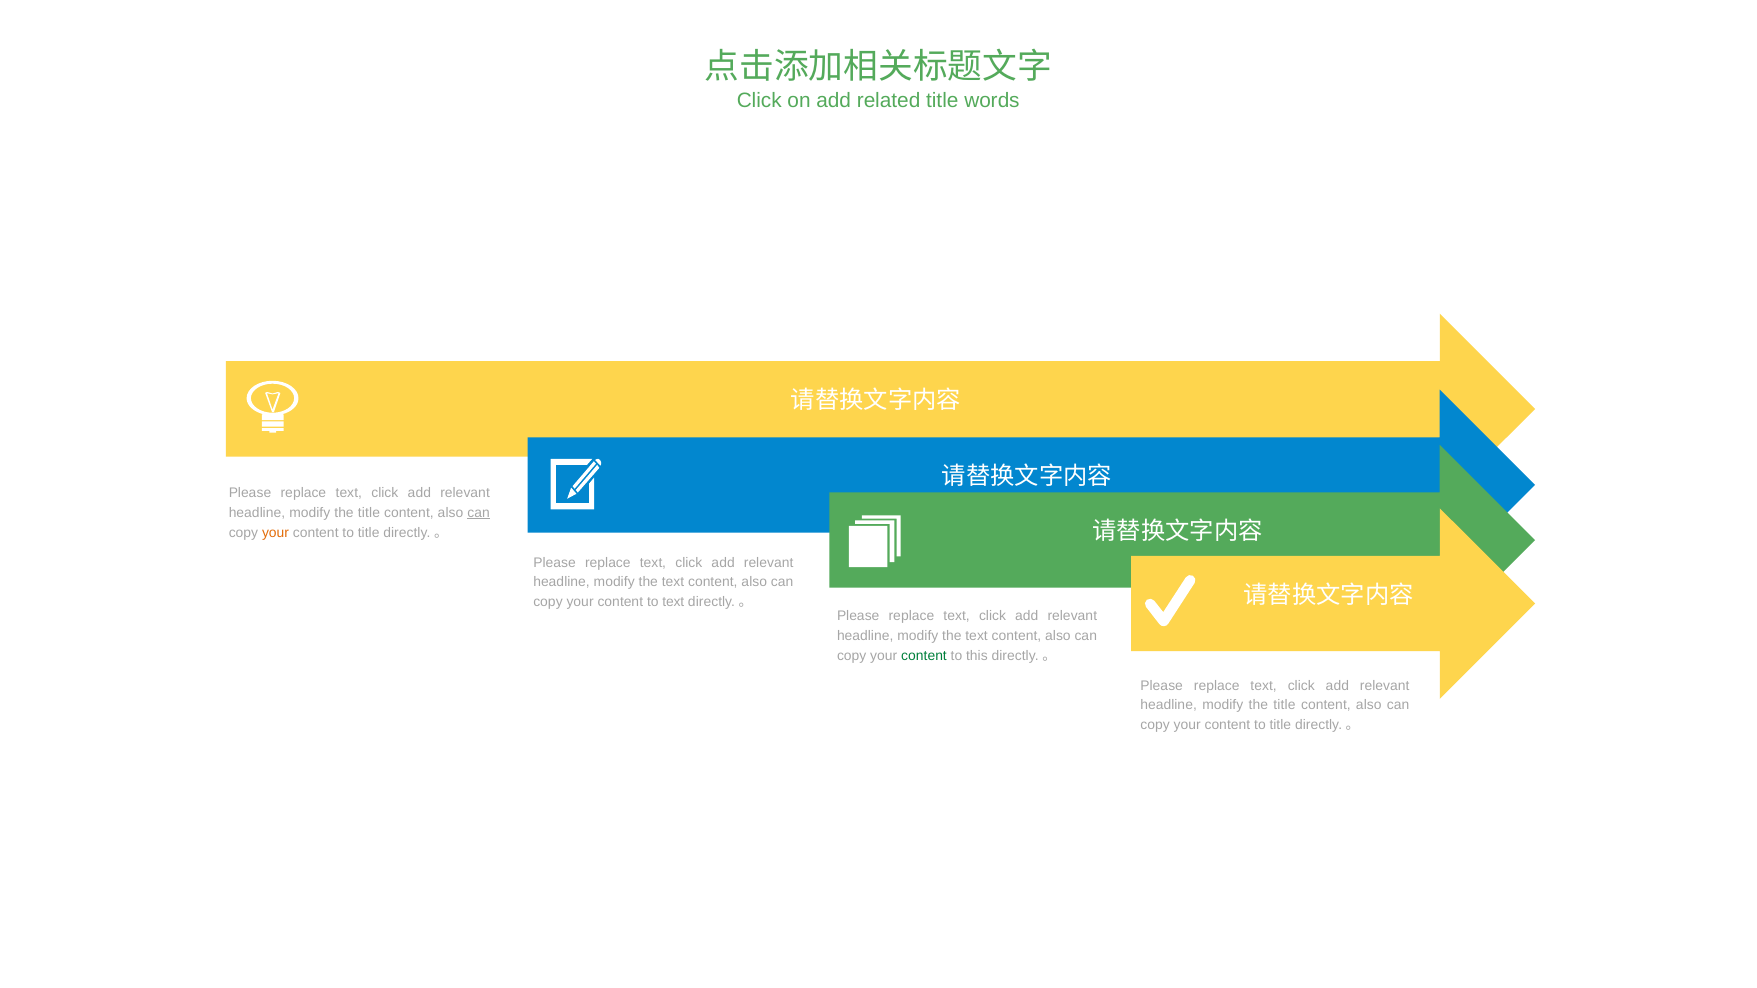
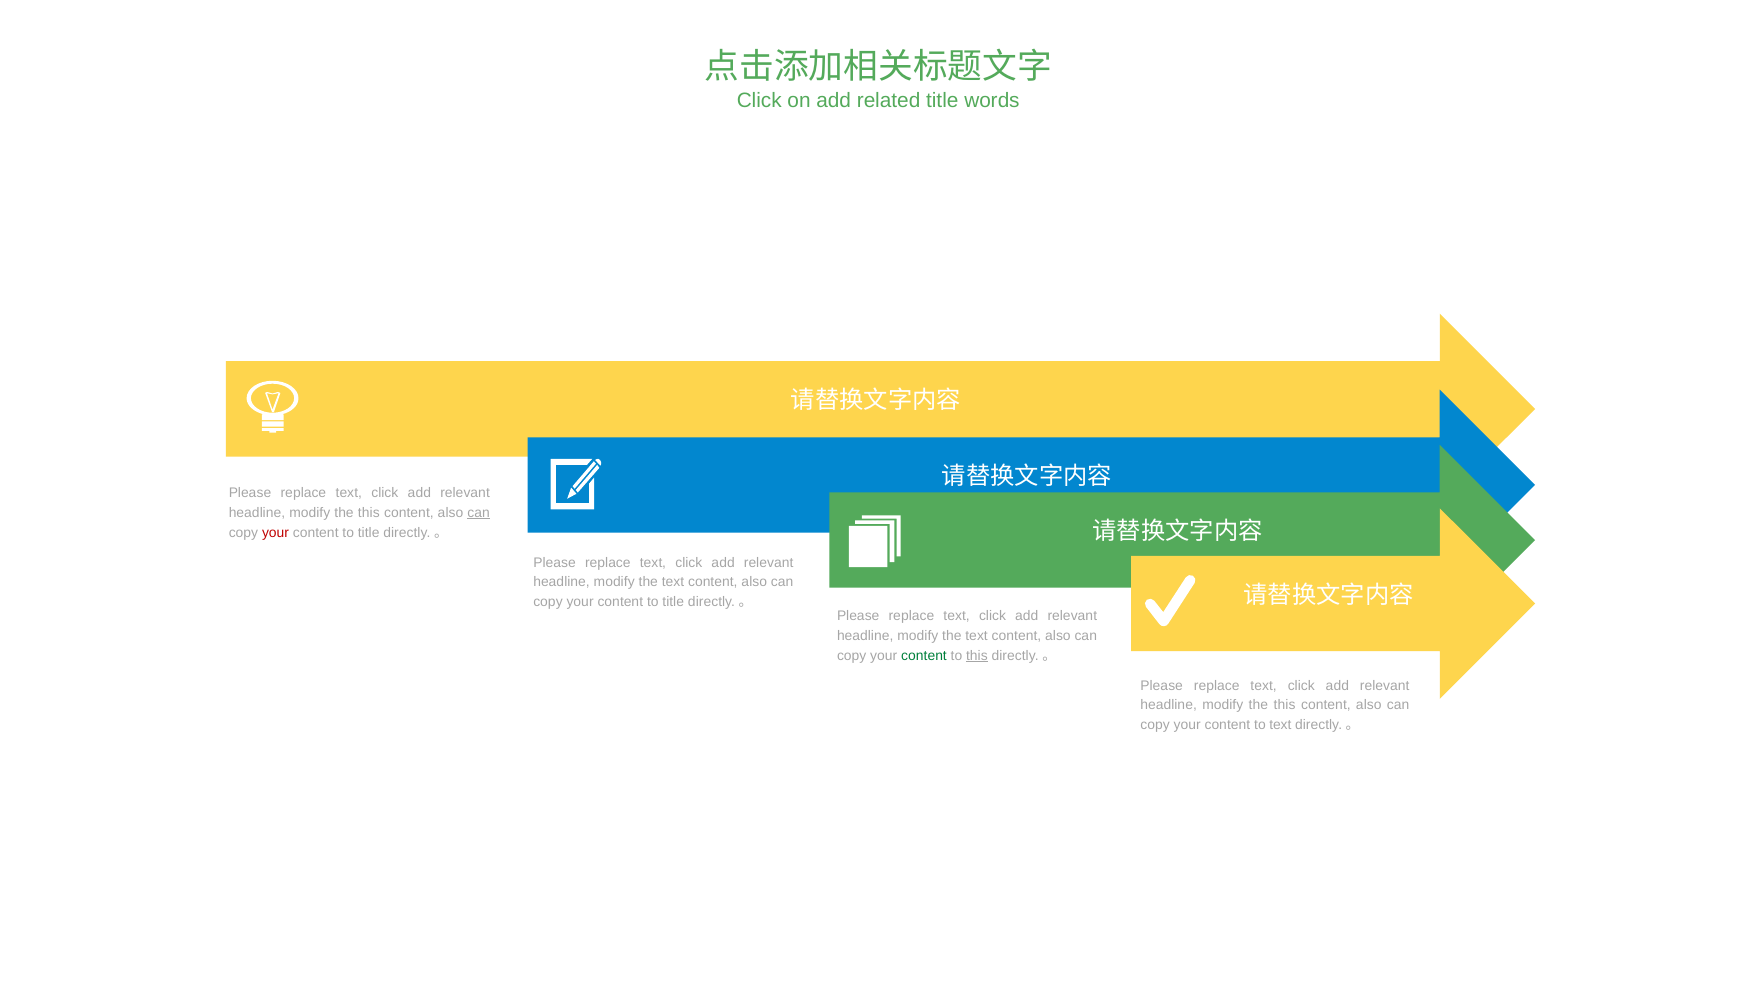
title: title -> this (369, 513)
your colour: orange -> red (276, 533)
text: text -> title (673, 602)
this underline: none -> present (977, 656)
title: title -> this (1285, 706)
title: title -> text (1280, 725)
